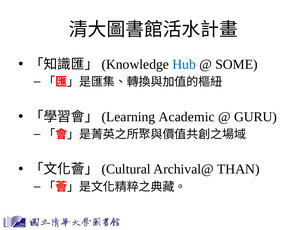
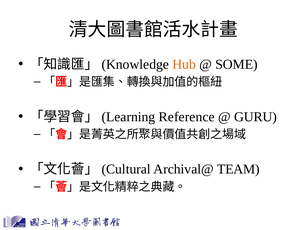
Hub colour: blue -> orange (184, 64)
Academic: Academic -> Reference (187, 117)
THAN: THAN -> TEAM (238, 169)
